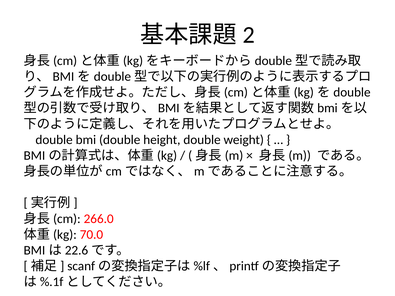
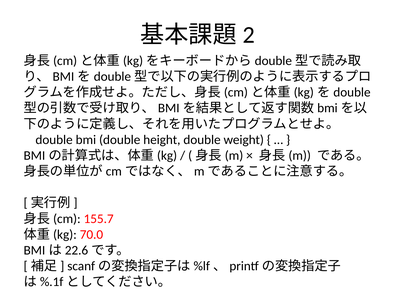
266.0: 266.0 -> 155.7 (99, 219)
